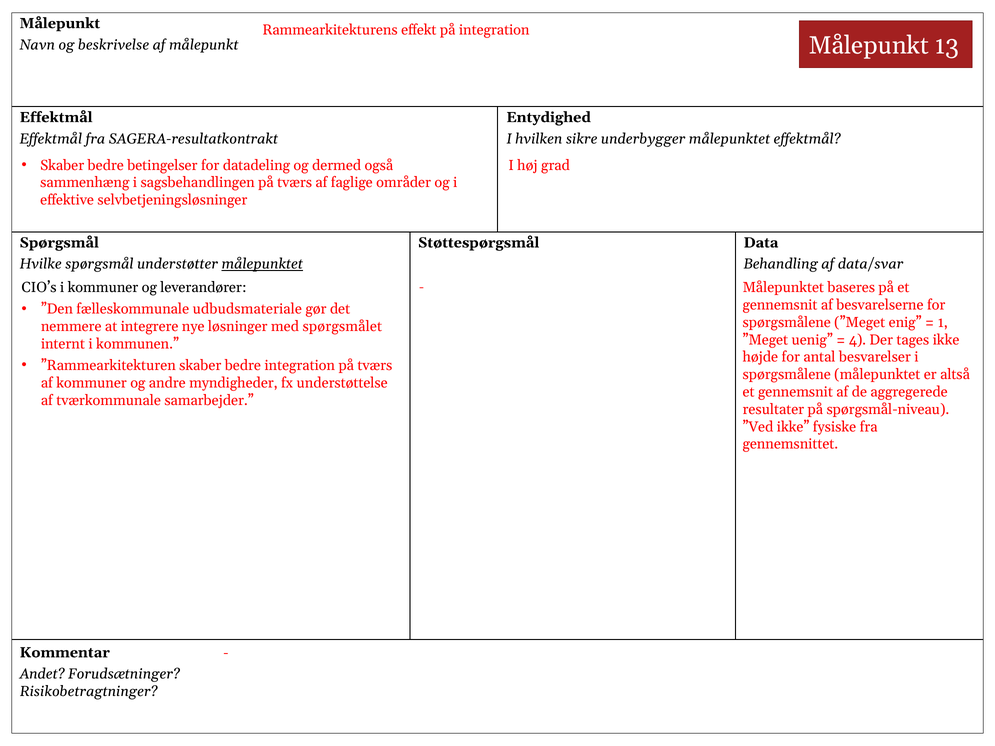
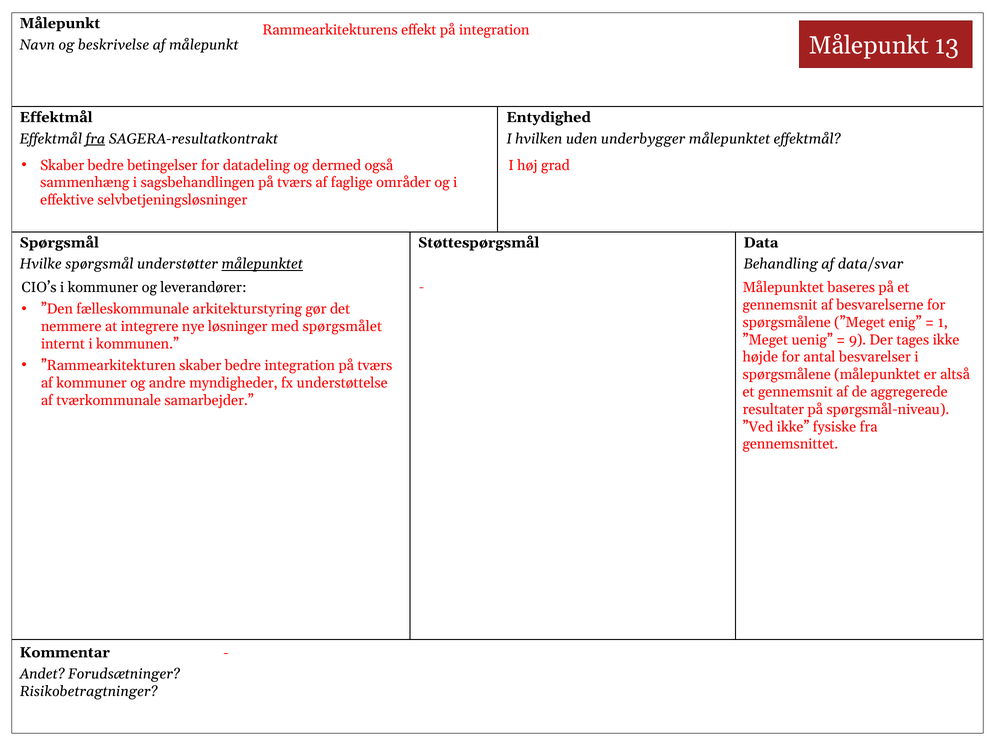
fra underline: none -> present (95, 139)
sikre: sikre -> uden (582, 139)
udbudsmateriale: udbudsmateriale -> arkitekturstyring (247, 309)
4: 4 -> 9 (857, 340)
